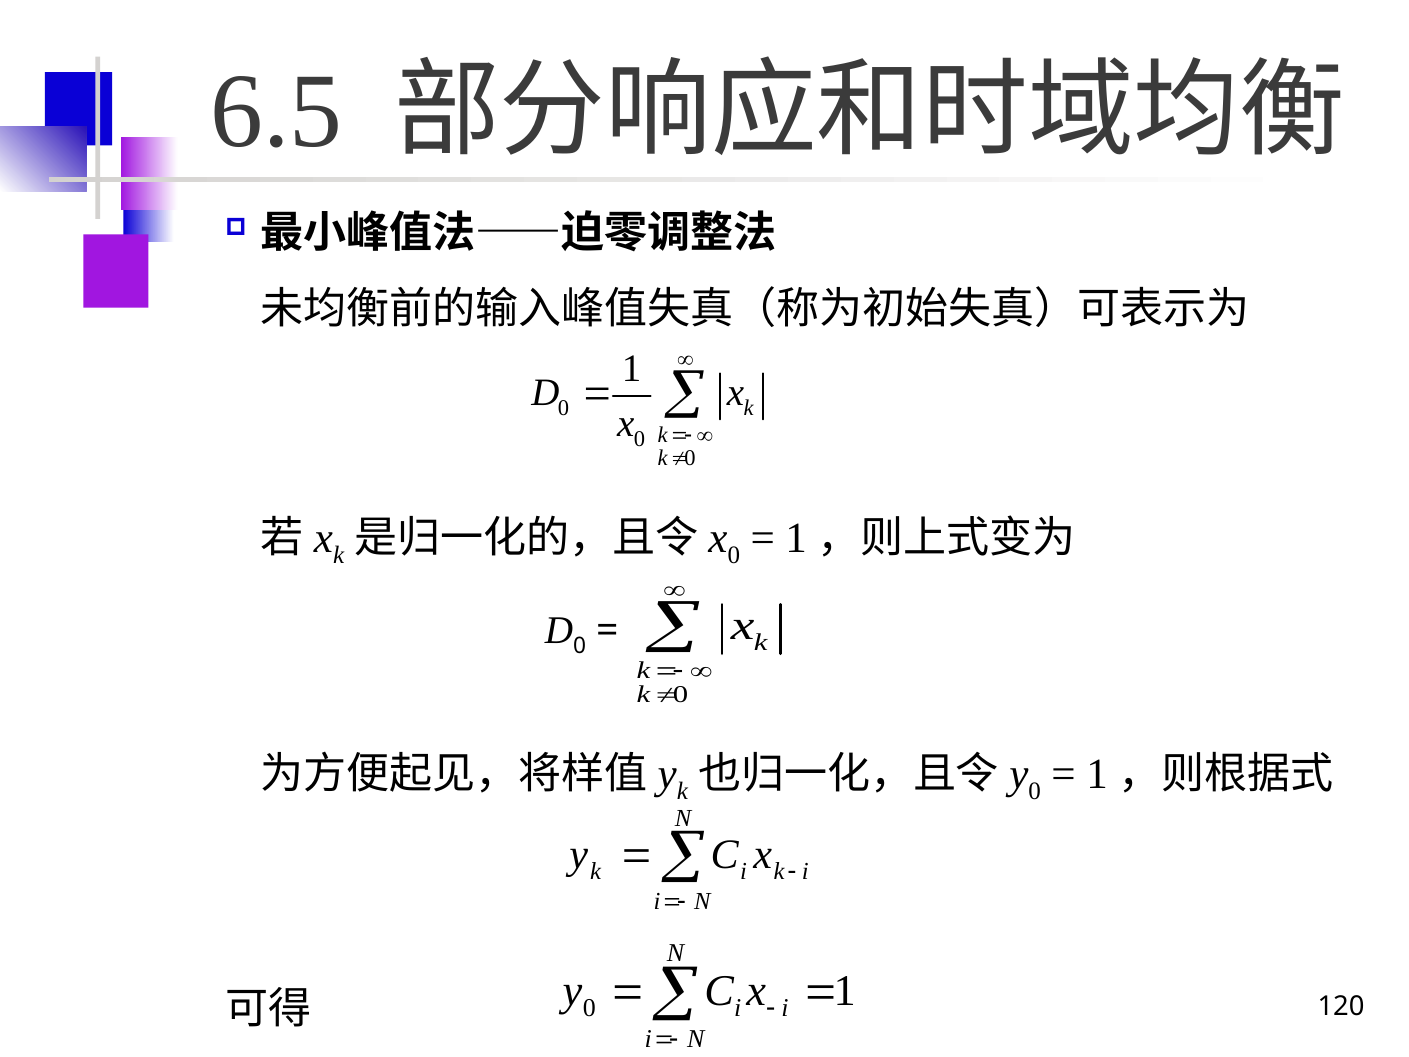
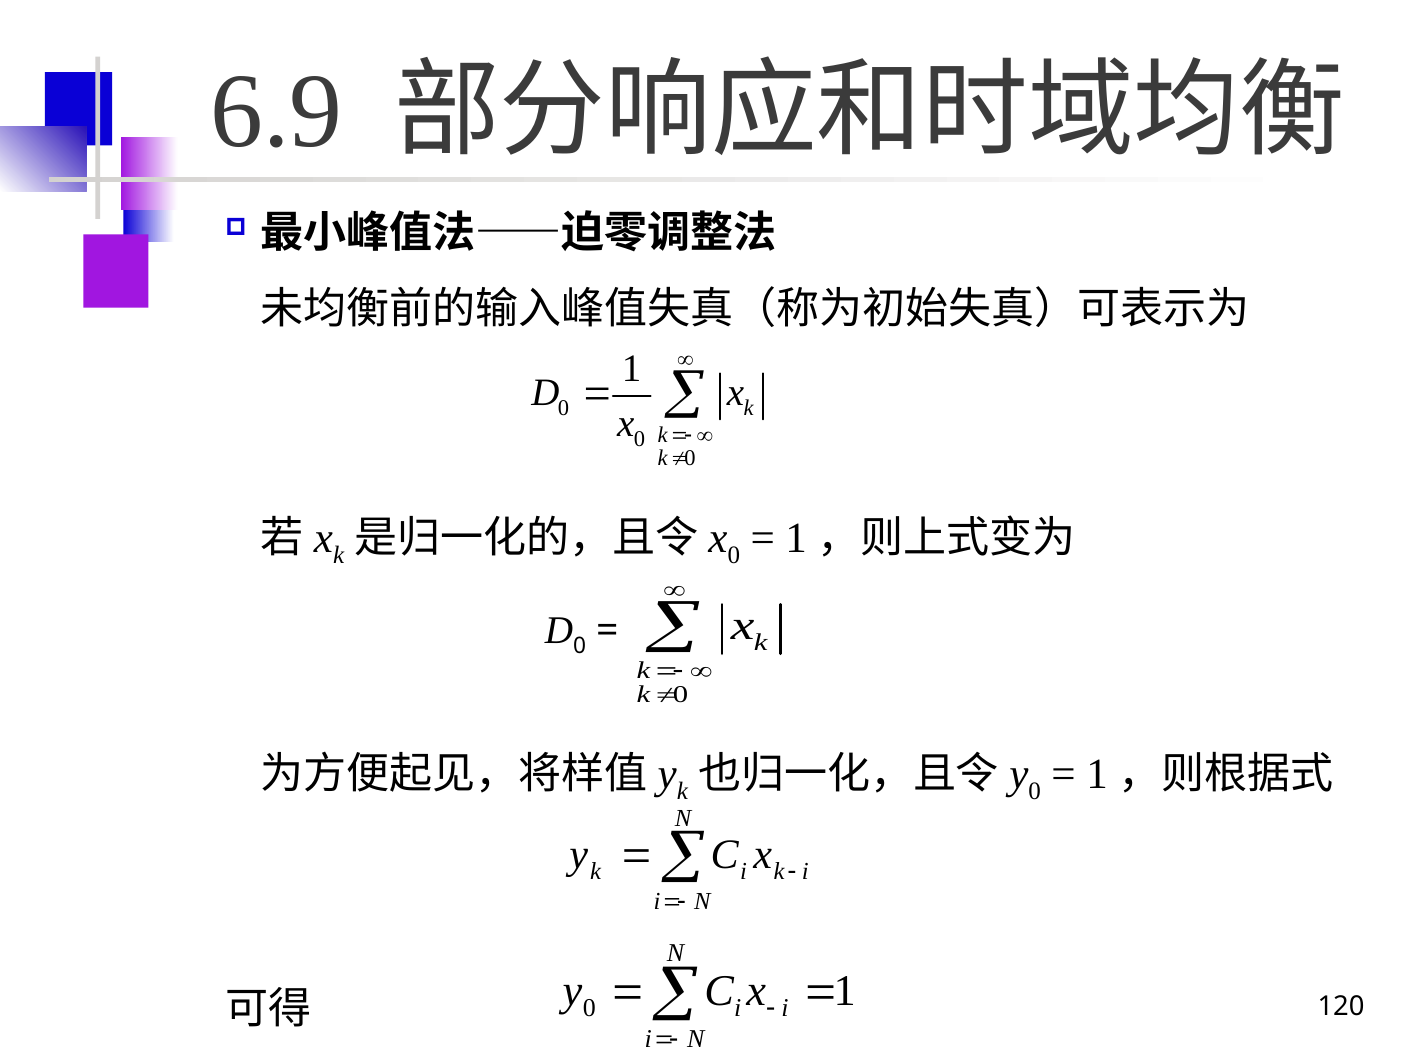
6.5: 6.5 -> 6.9 (276, 112)
